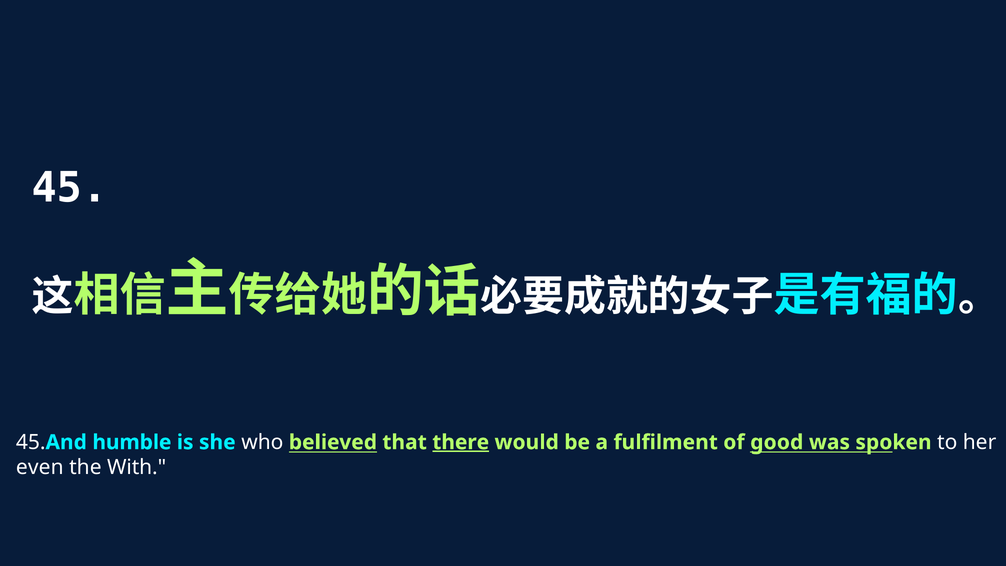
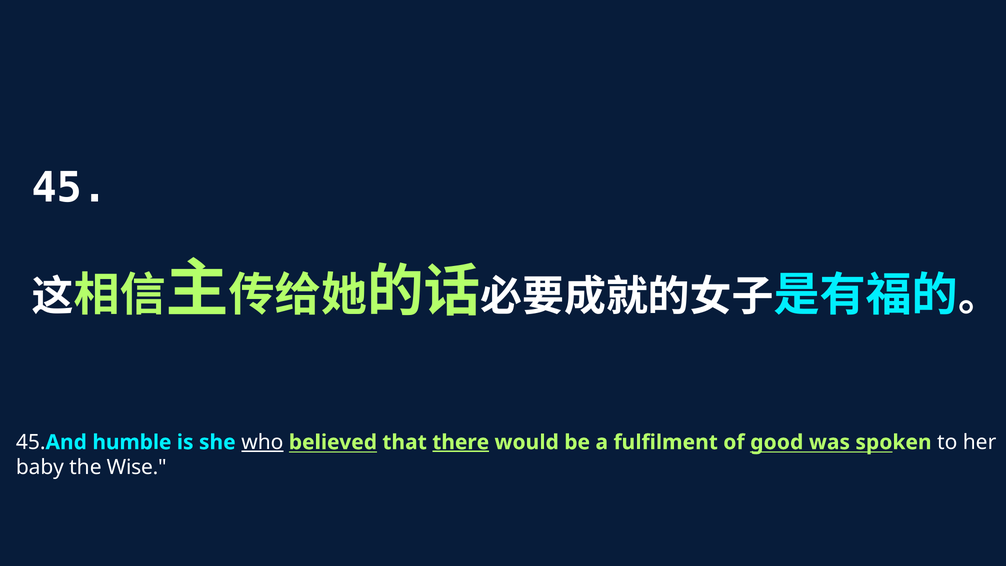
who underline: none -> present (262, 442)
even: even -> baby (40, 467)
With: With -> Wise (137, 467)
